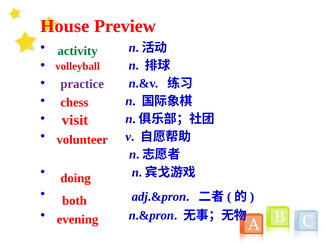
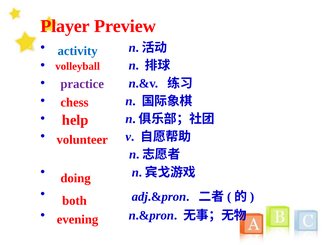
House: House -> Player (65, 26)
activity colour: green -> blue (78, 51)
visit: visit -> help (75, 120)
